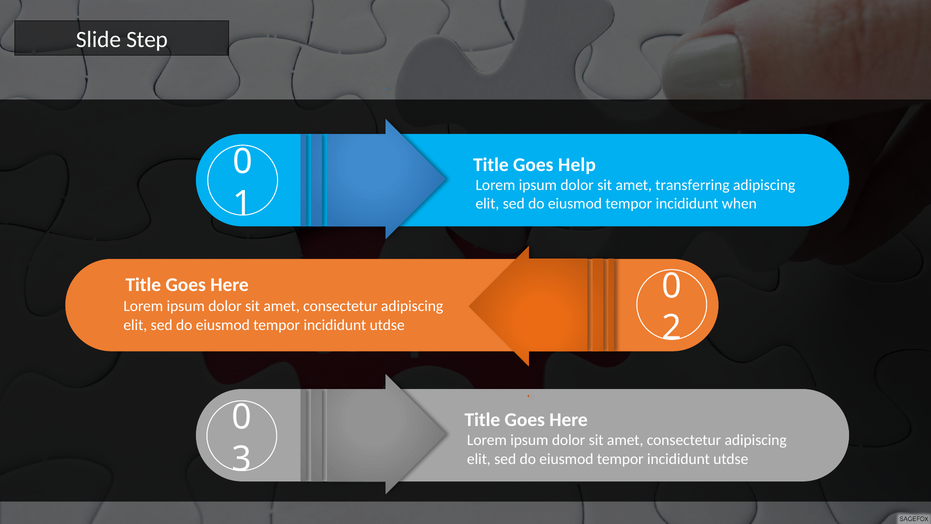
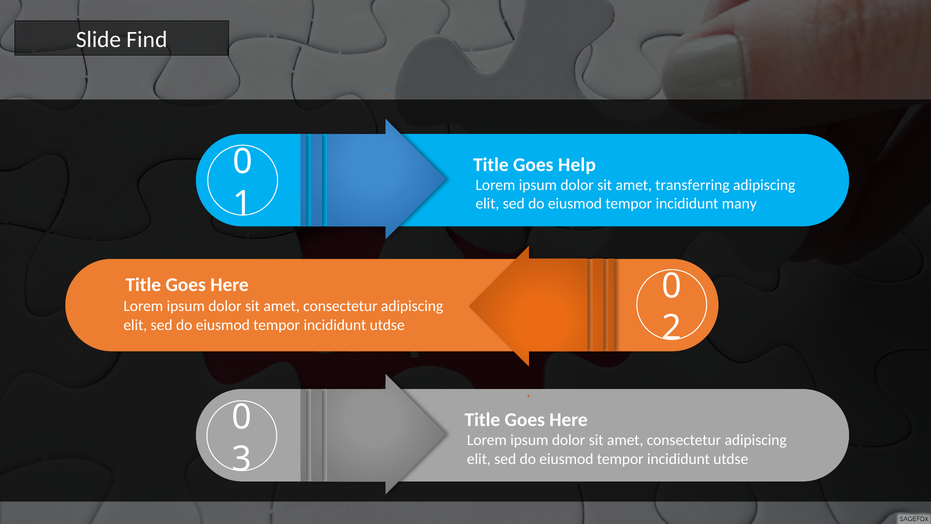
Step: Step -> Find (147, 40)
when: when -> many (739, 204)
